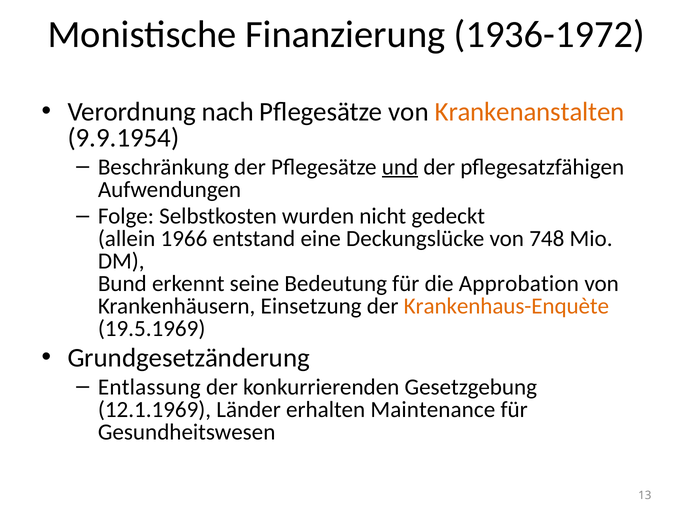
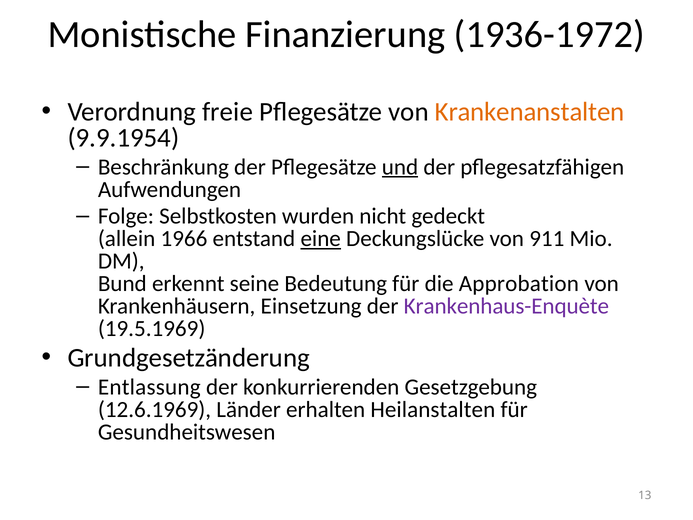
nach: nach -> freie (228, 112)
eine underline: none -> present (321, 239)
748: 748 -> 911 (547, 239)
Krankenhaus-Enquète colour: orange -> purple (506, 306)
12.1.1969: 12.1.1969 -> 12.6.1969 (154, 409)
Maintenance: Maintenance -> Heilanstalten (433, 409)
